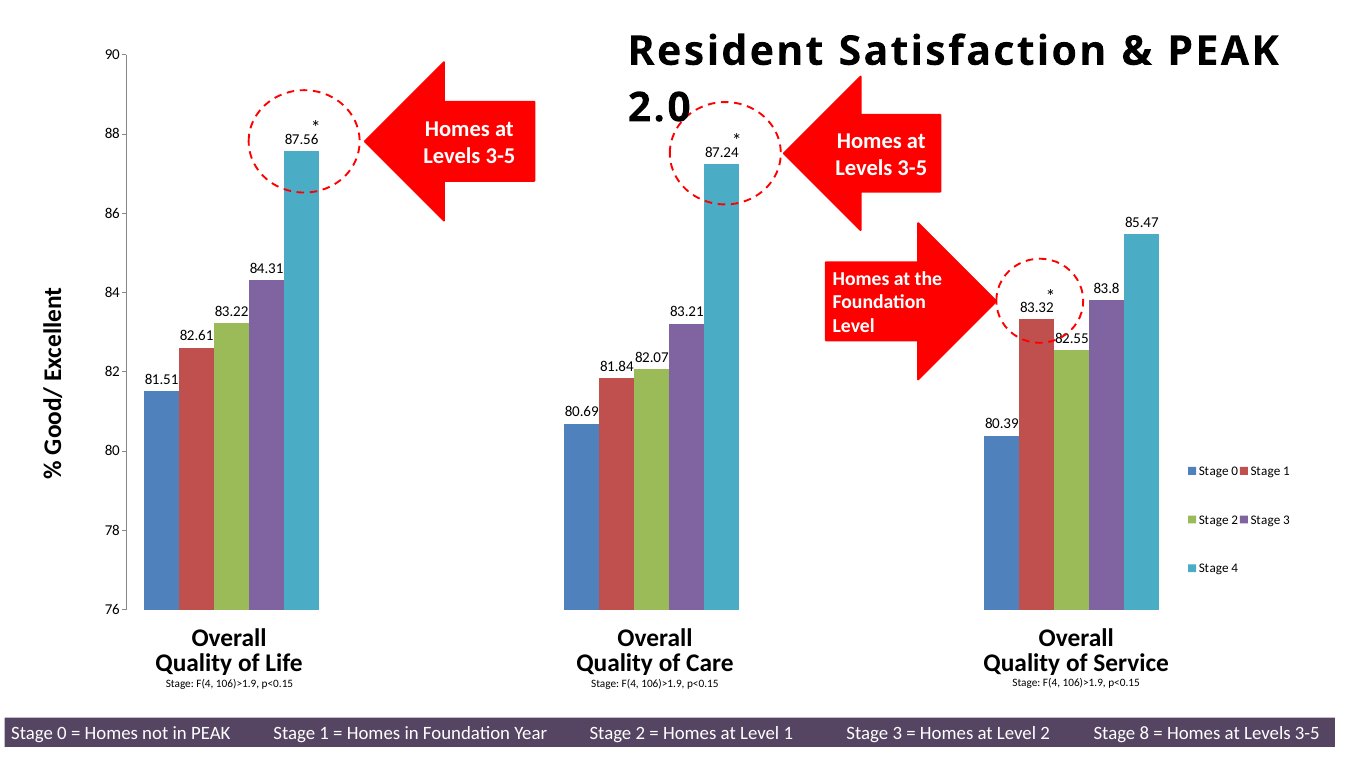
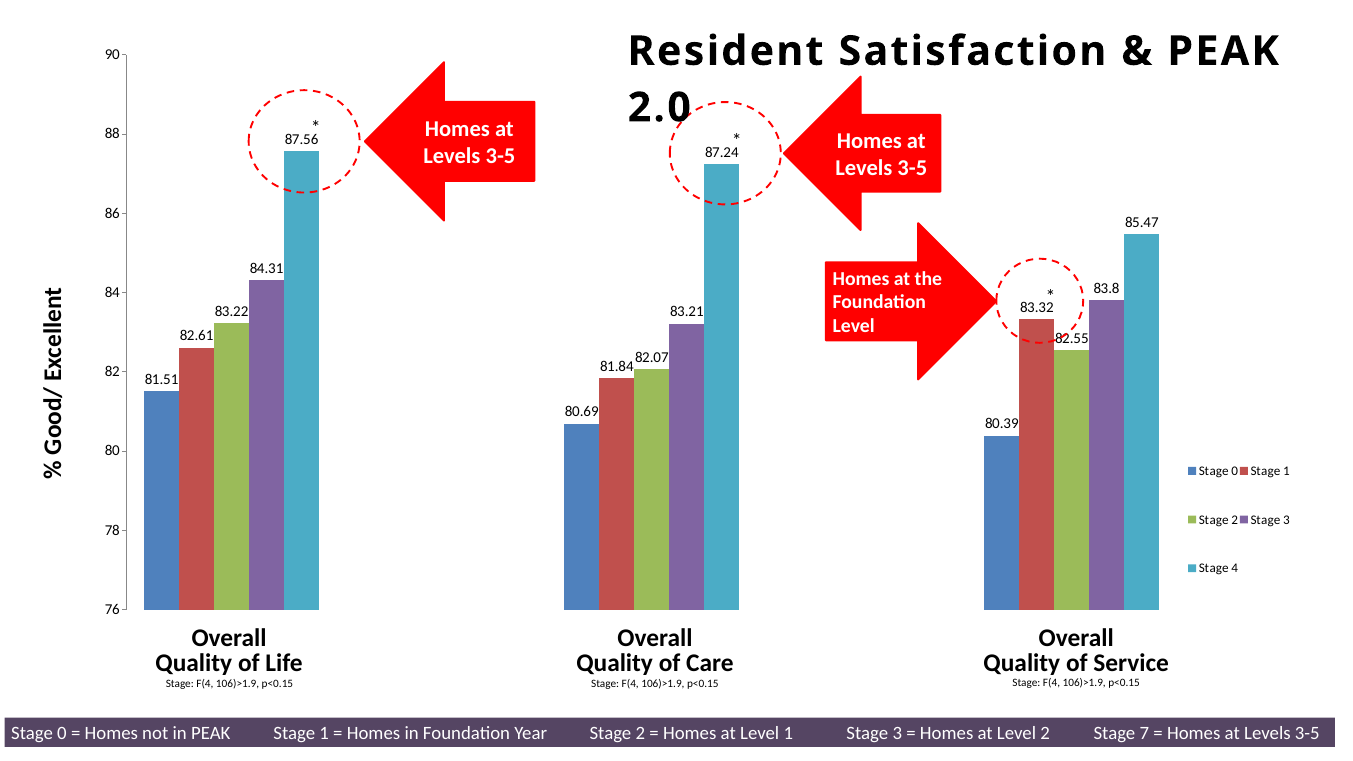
8: 8 -> 7 (1144, 734)
